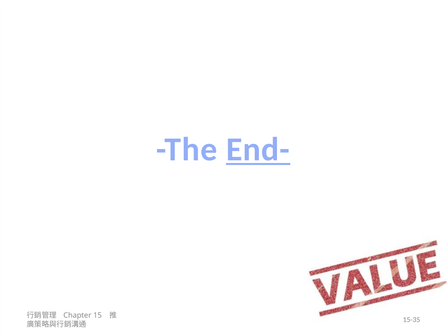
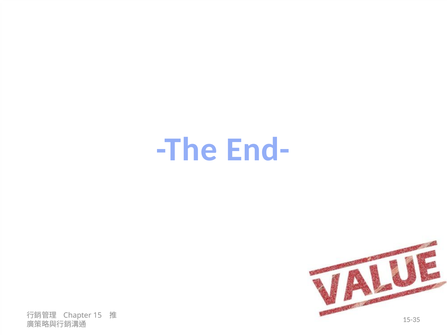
End- underline: present -> none (258, 150)
